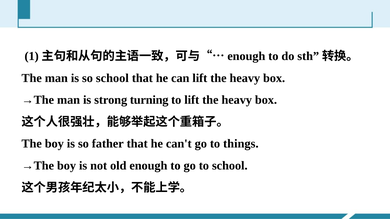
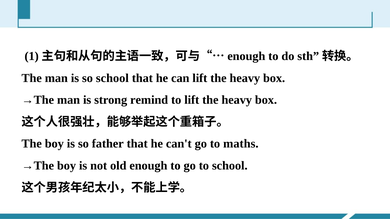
turning: turning -> remind (149, 100)
things: things -> maths (241, 144)
